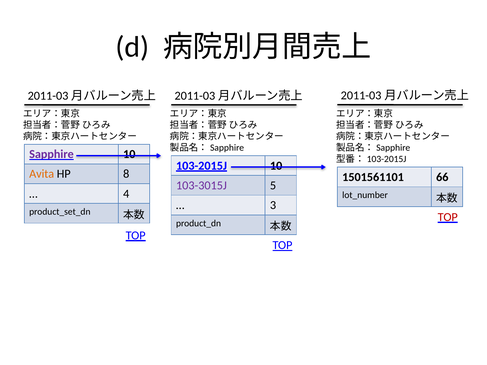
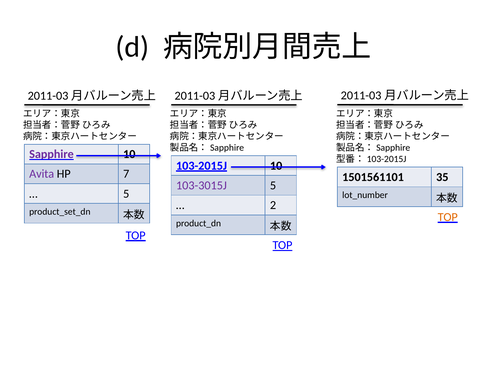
Avita colour: orange -> purple (42, 174)
8: 8 -> 7 (126, 174)
66: 66 -> 35 (442, 177)
4: 4 -> 5 (126, 194)
3: 3 -> 2 (273, 205)
TOP colour: red -> orange (448, 217)
